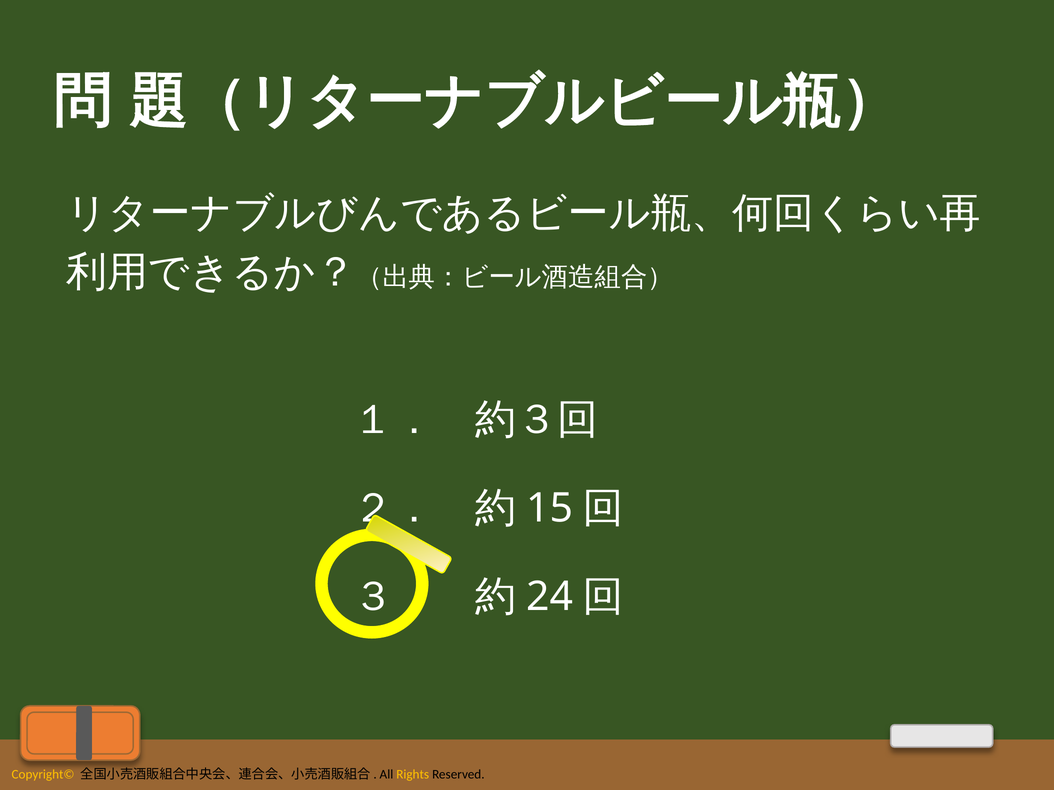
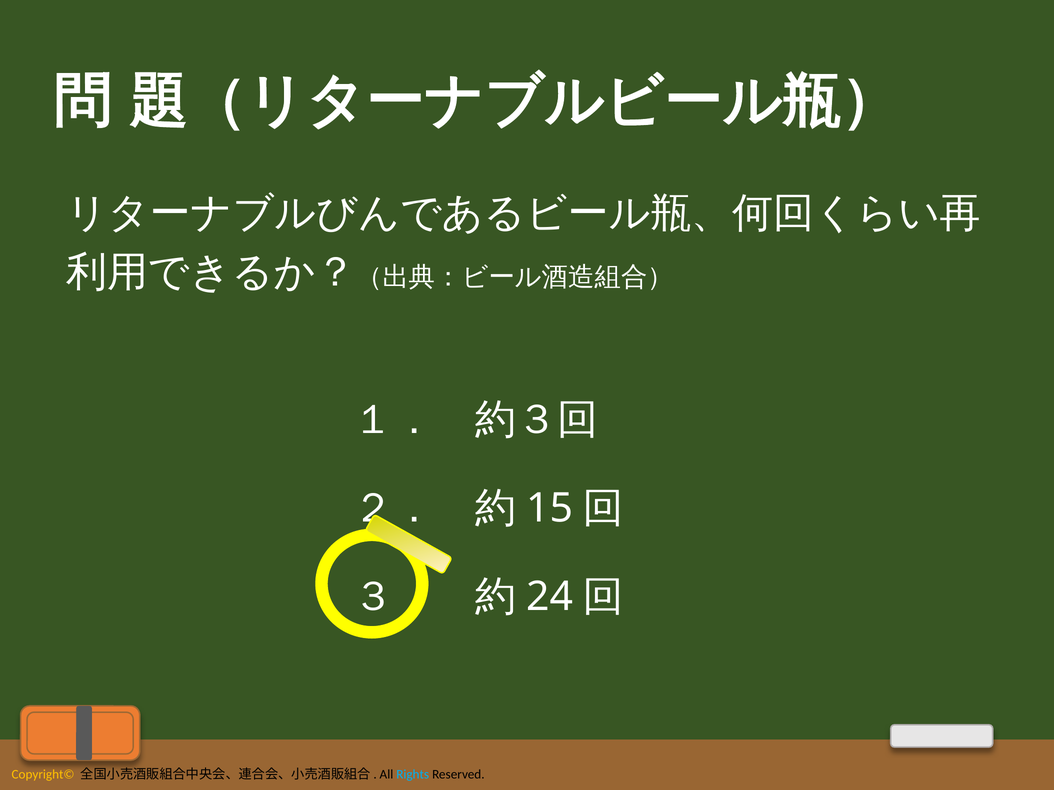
Rights colour: yellow -> light blue (413, 775)
